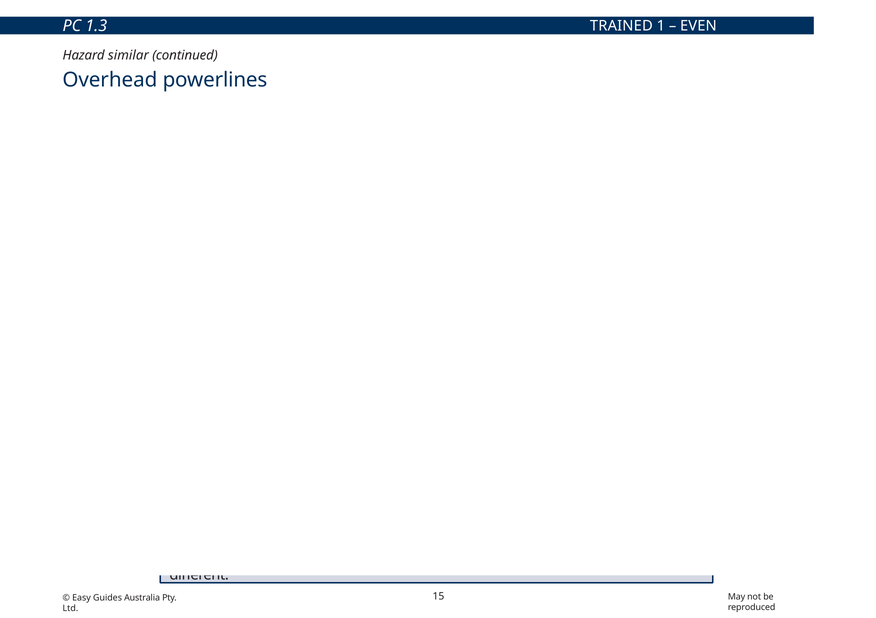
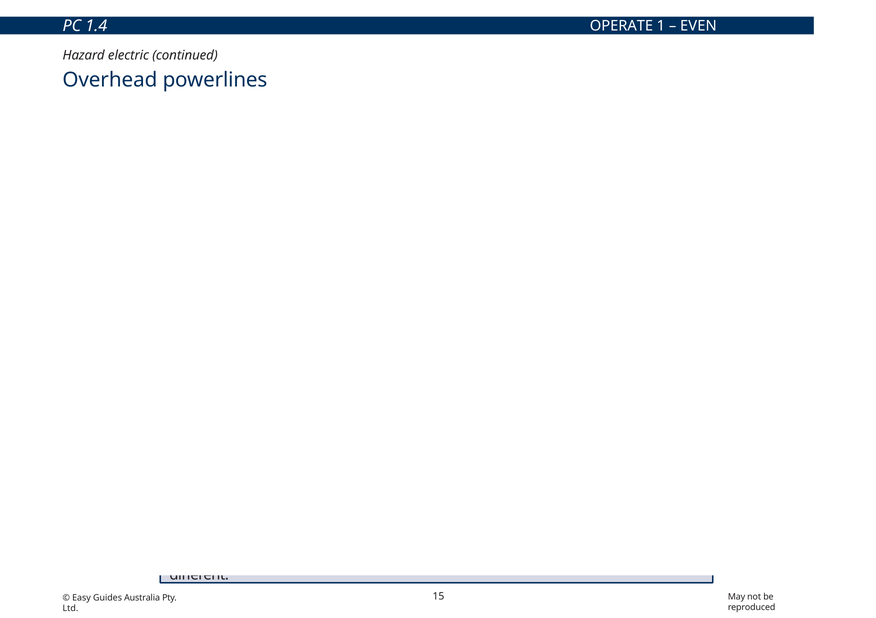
1.3: 1.3 -> 1.4 (96, 26)
TRAINED: TRAINED -> OPERATE (621, 26)
similar: similar -> electric (129, 55)
